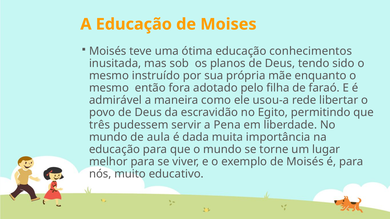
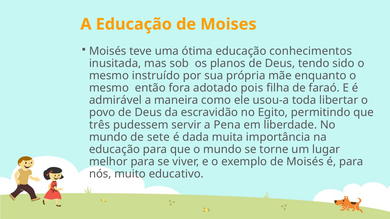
pelo: pelo -> pois (252, 88)
rede: rede -> toda (304, 100)
aula: aula -> sete (158, 137)
